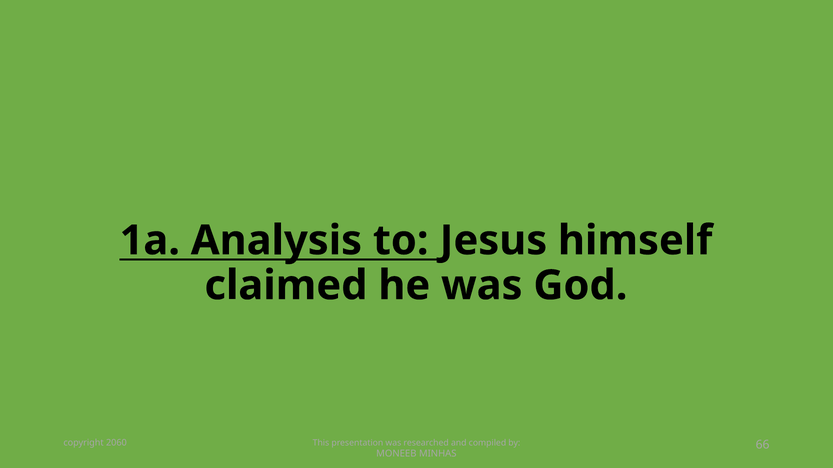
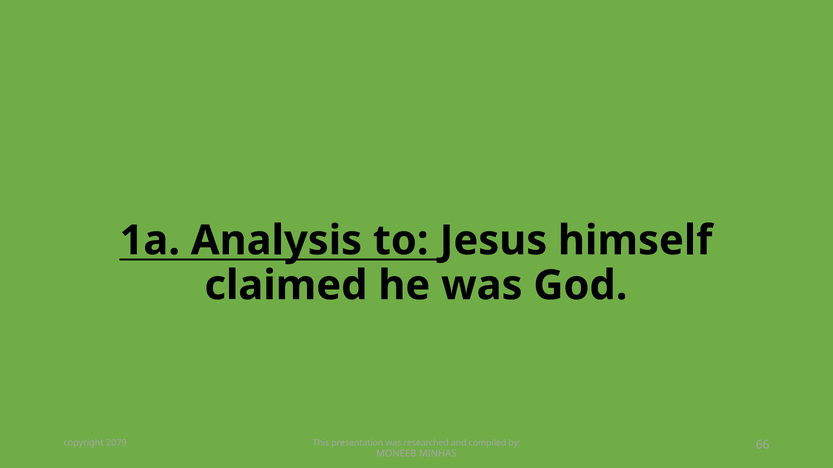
2060: 2060 -> 2079 (116, 443)
